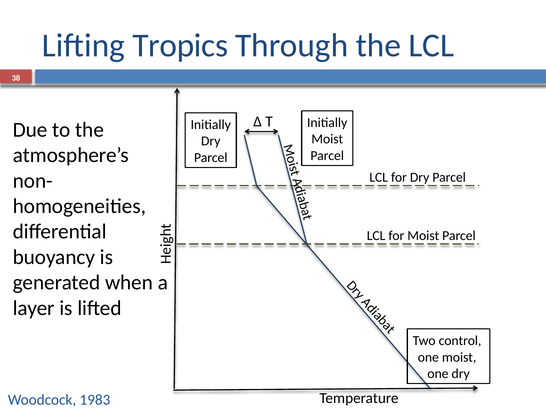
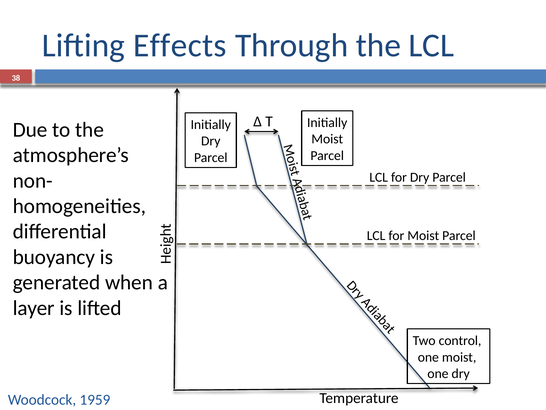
Tropics: Tropics -> Effects (180, 46)
1983: 1983 -> 1959 (95, 399)
